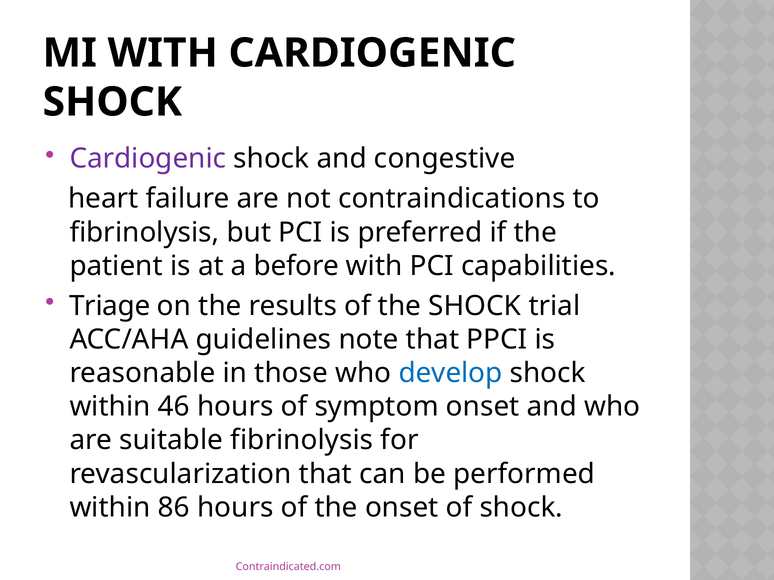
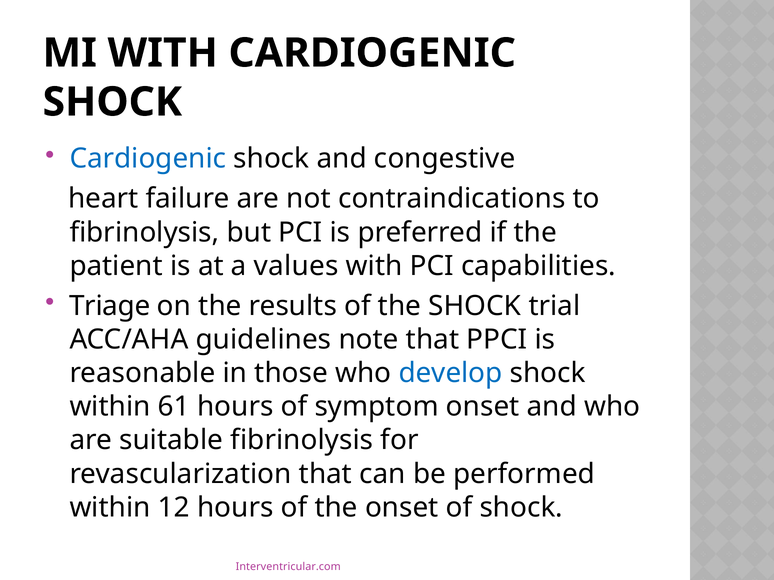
Cardiogenic colour: purple -> blue (148, 159)
before: before -> values (296, 266)
46: 46 -> 61 (174, 407)
86: 86 -> 12 (174, 508)
Contraindicated.com: Contraindicated.com -> Interventricular.com (288, 567)
